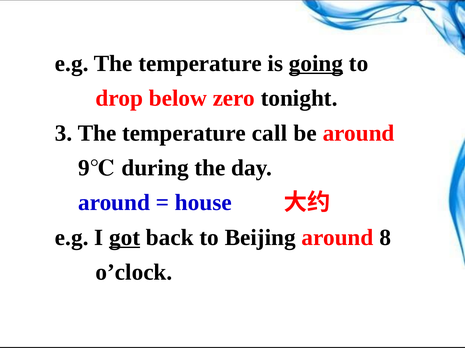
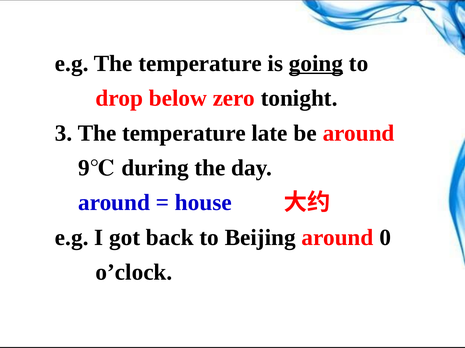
call: call -> late (270, 133)
got underline: present -> none (125, 238)
8: 8 -> 0 (385, 238)
